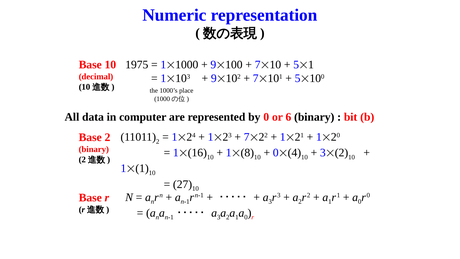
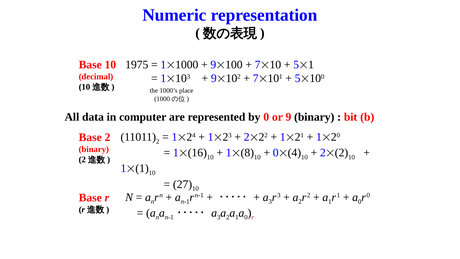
or 6: 6 -> 9 (288, 117)
7: 7 -> 2 (247, 137)
3: 3 -> 2 (323, 153)
